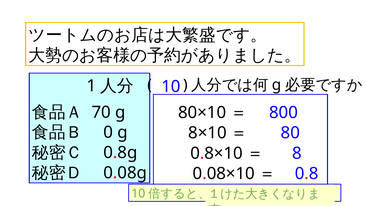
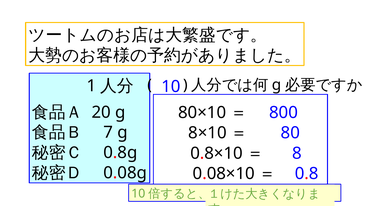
70: 70 -> 20 (101, 113)
0: 0 -> 7 (108, 133)
